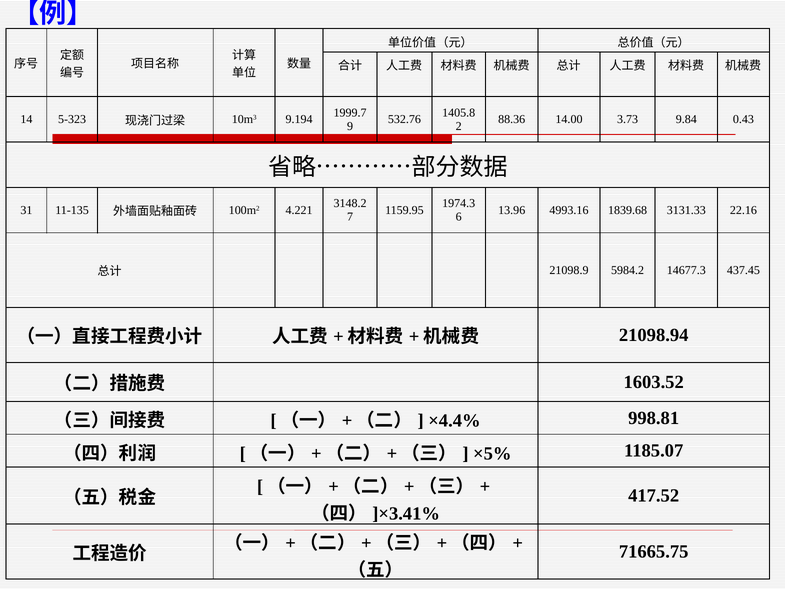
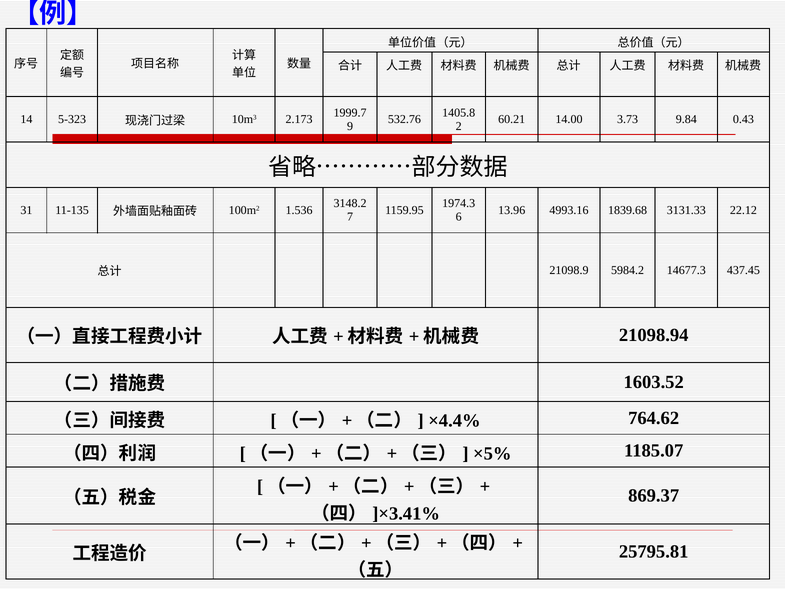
9.194: 9.194 -> 2.173 (299, 119)
88.36: 88.36 -> 60.21 (512, 119)
4.221: 4.221 -> 1.536 (299, 210)
22.16: 22.16 -> 22.12 (743, 210)
998.81: 998.81 -> 764.62 (654, 418)
417.52: 417.52 -> 869.37 (654, 495)
71665.75: 71665.75 -> 25795.81 (654, 551)
